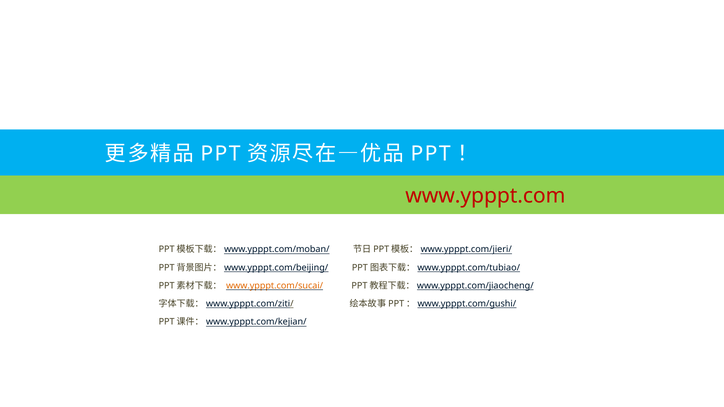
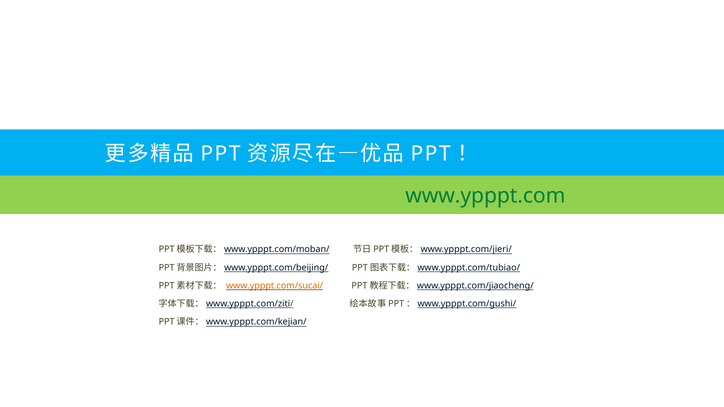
www.ypppt.com colour: red -> green (485, 196)
